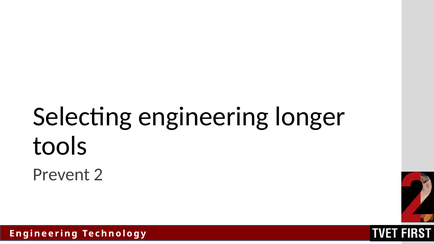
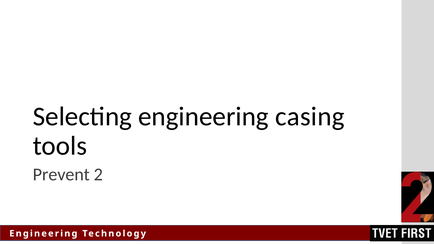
longer: longer -> casing (310, 117)
